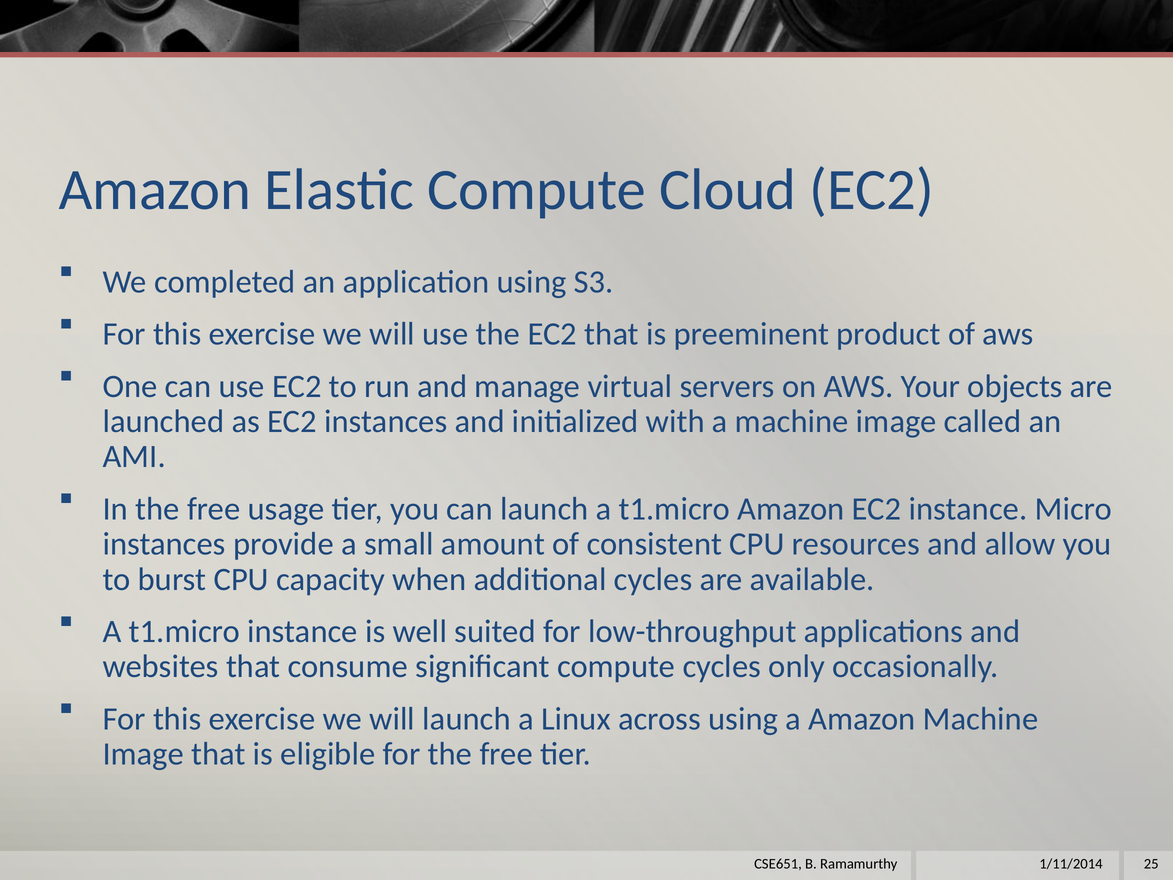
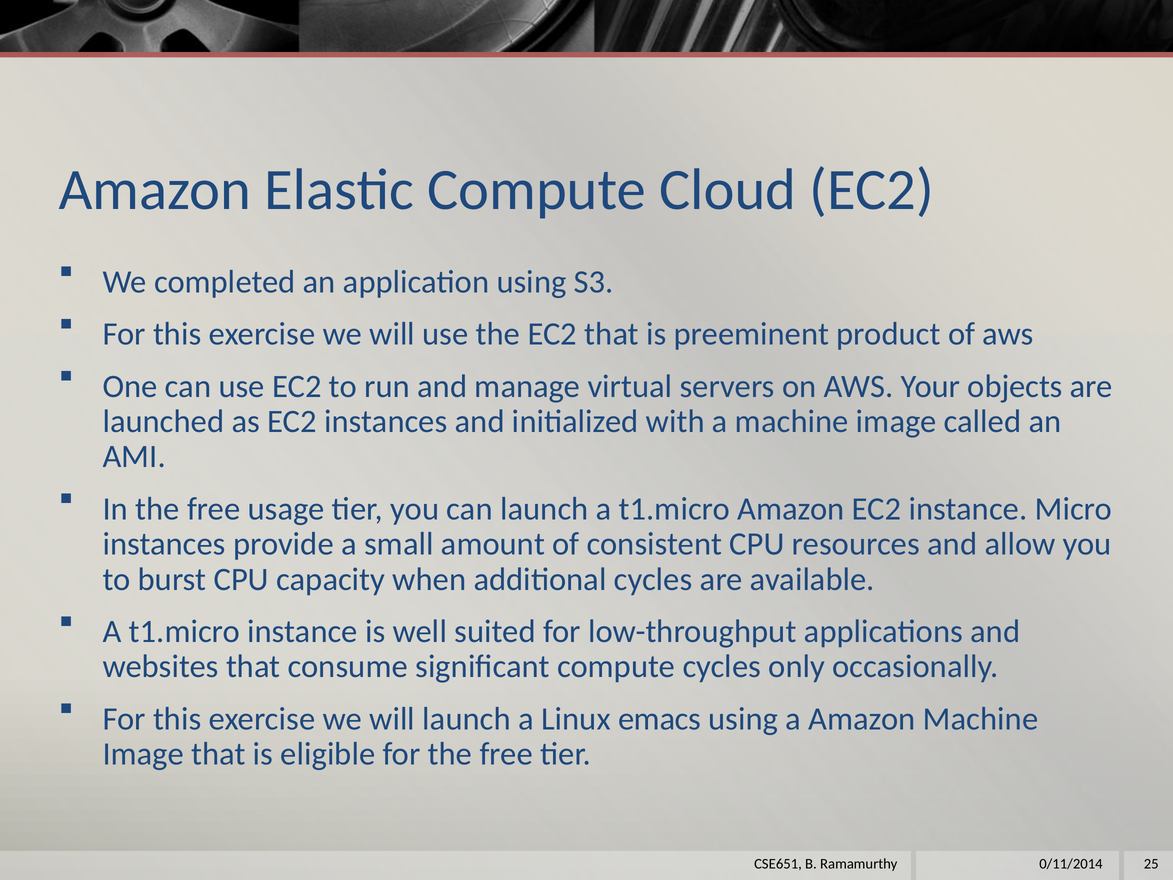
across: across -> emacs (660, 719)
1/11/2014: 1/11/2014 -> 0/11/2014 (1071, 864)
